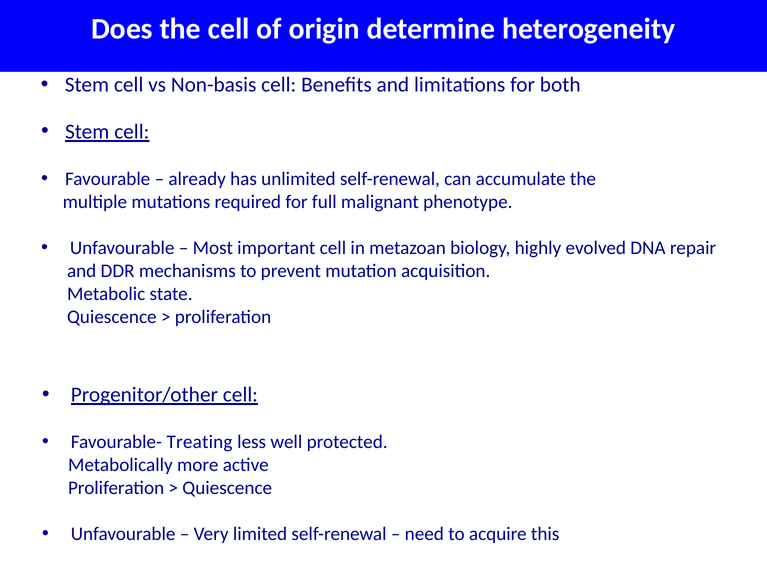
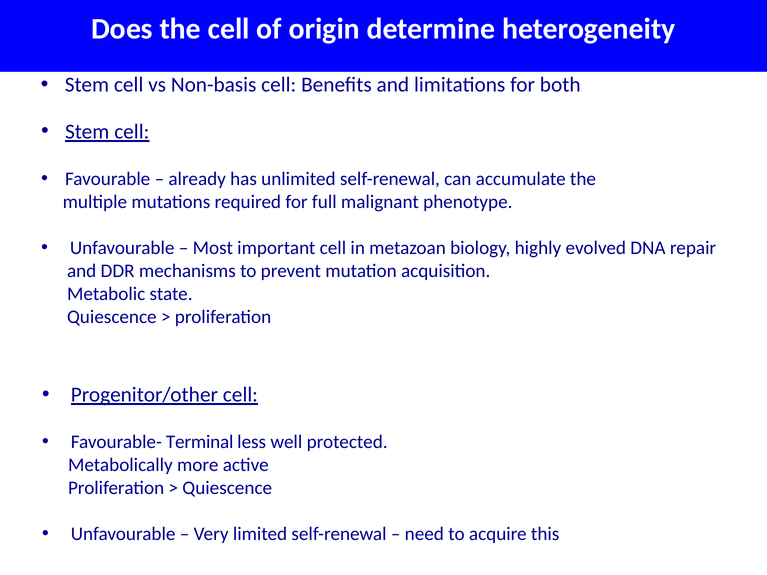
Treating: Treating -> Terminal (200, 442)
